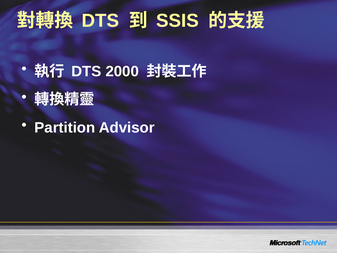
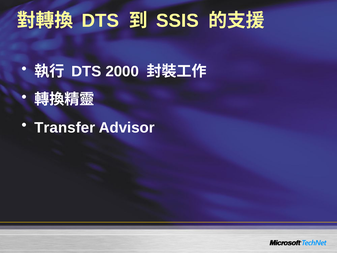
Partition: Partition -> Transfer (65, 128)
